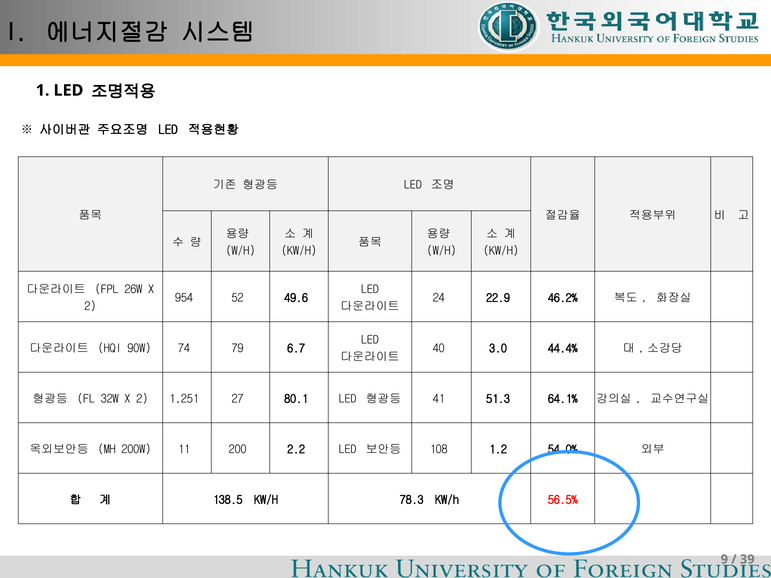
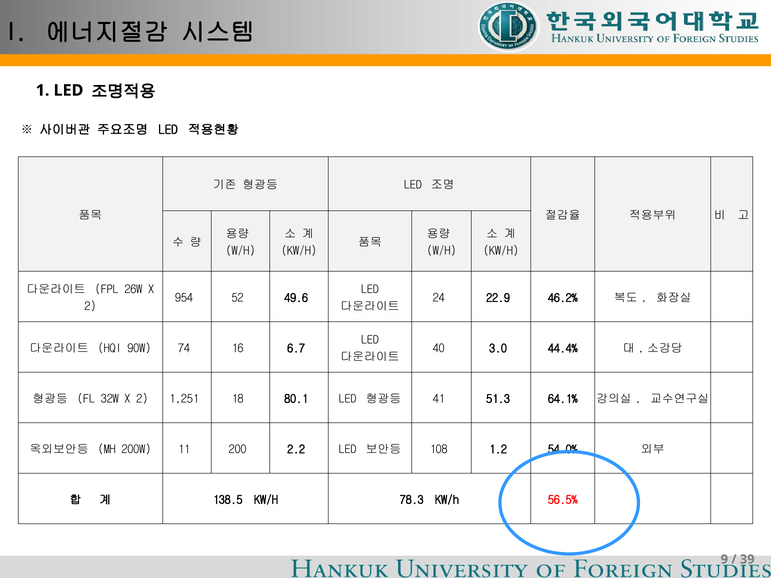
79: 79 -> 16 (238, 349)
27: 27 -> 18 (238, 399)
